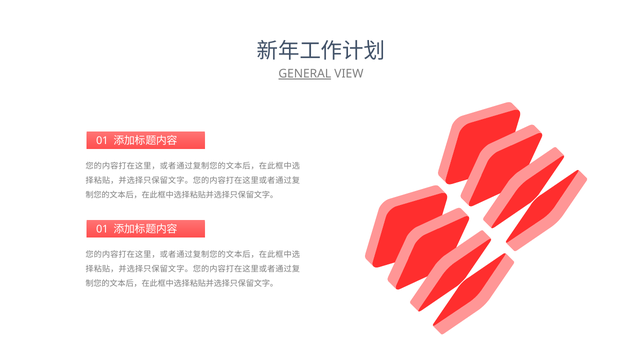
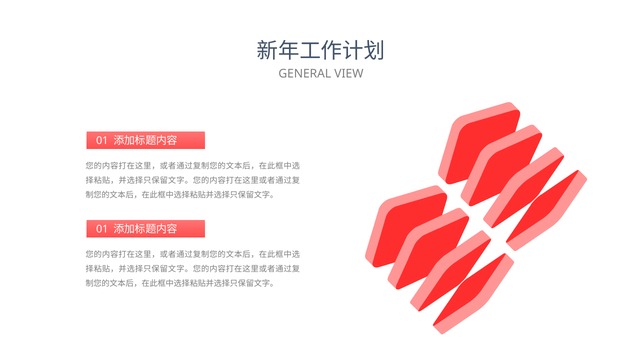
GENERAL underline: present -> none (305, 74)
